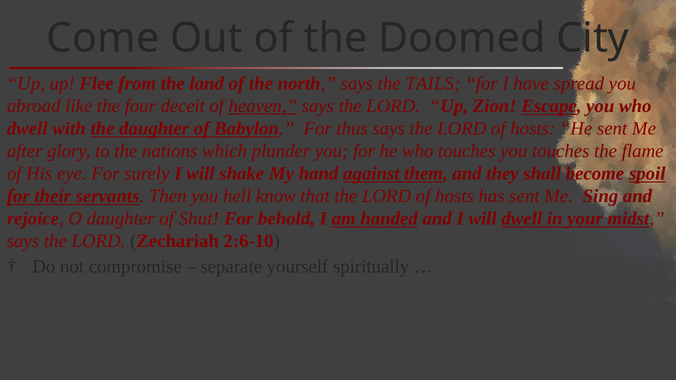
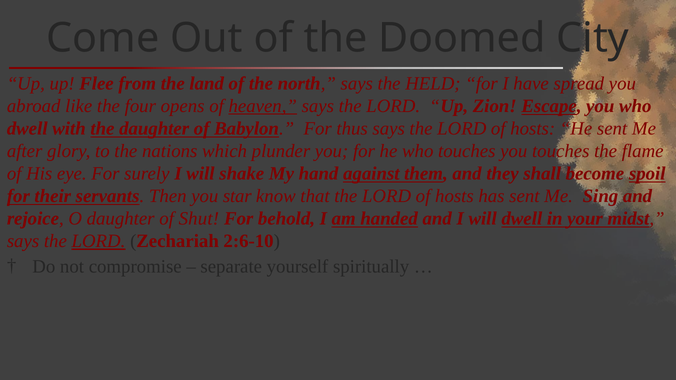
TAILS: TAILS -> HELD (433, 84)
deceit: deceit -> opens (183, 106)
hell: hell -> star (237, 196)
LORD underline: none -> present (98, 241)
